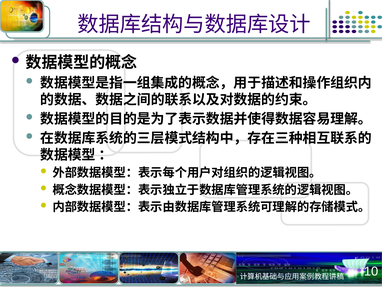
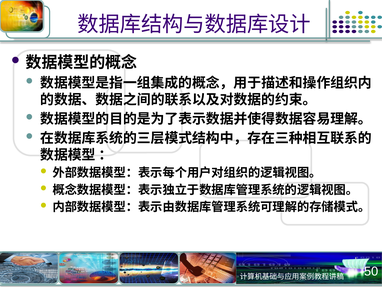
10: 10 -> 50 (371, 271)
